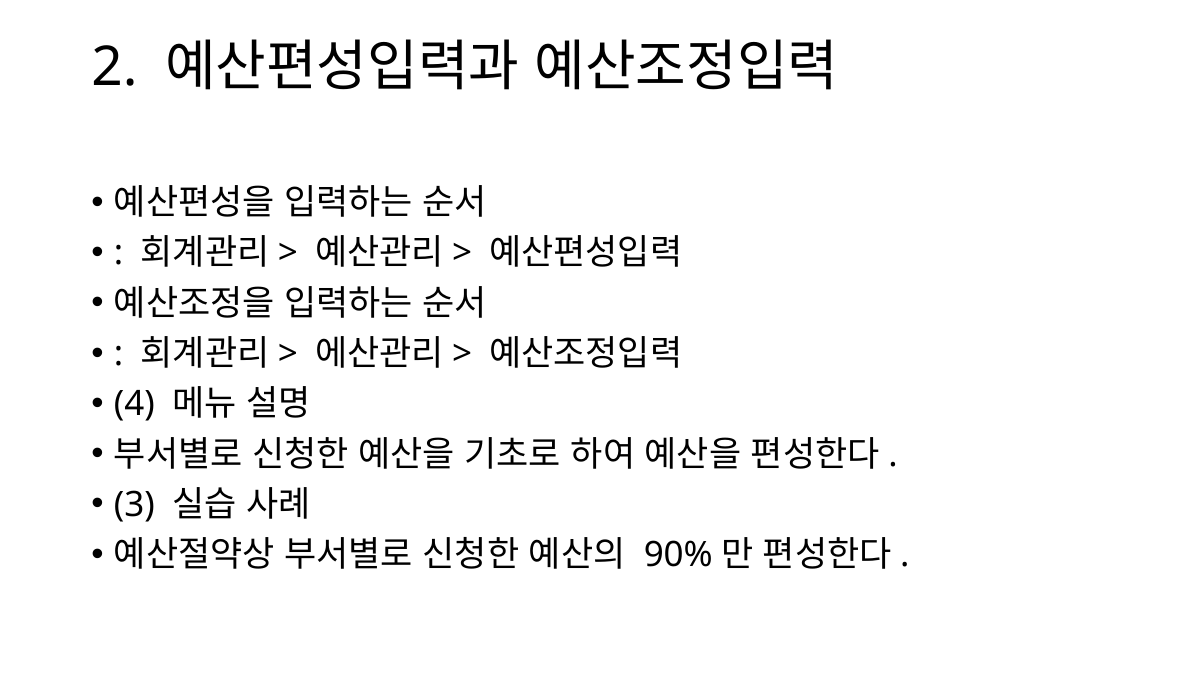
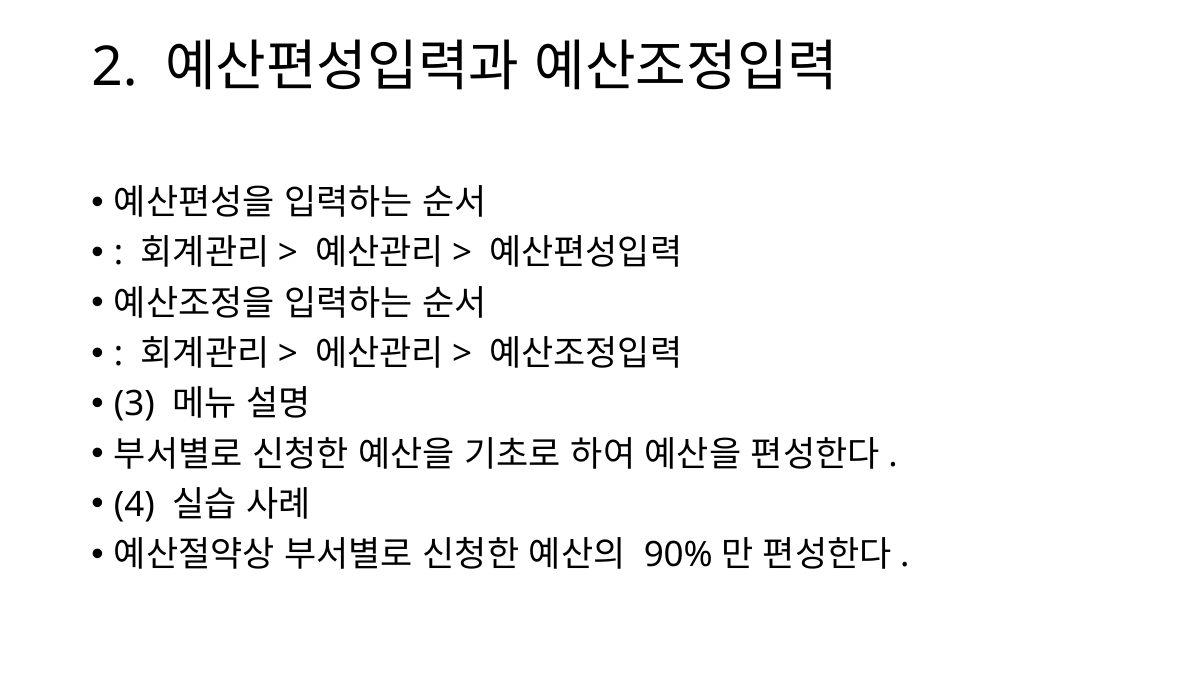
4: 4 -> 3 (134, 404)
3: 3 -> 4 (134, 505)
